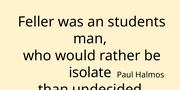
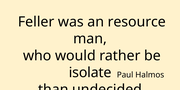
students: students -> resource (137, 22)
